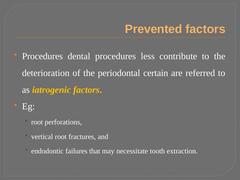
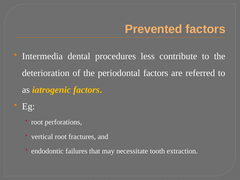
Procedures: Procedures -> Intermedia (42, 56)
periodontal certain: certain -> factors (156, 73)
